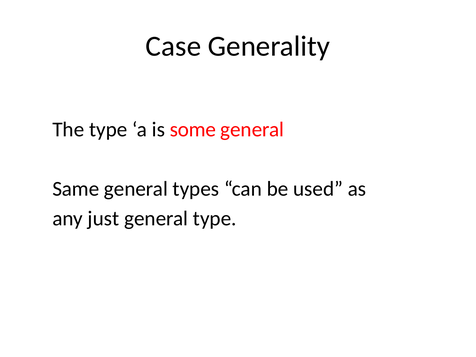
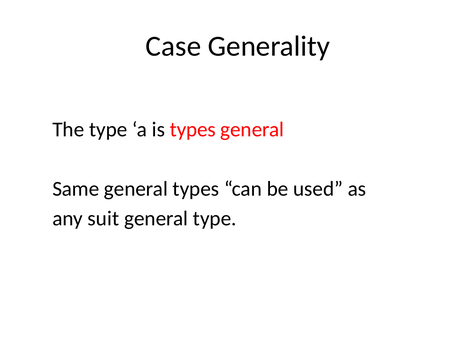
is some: some -> types (193, 129)
just: just -> suit (103, 218)
